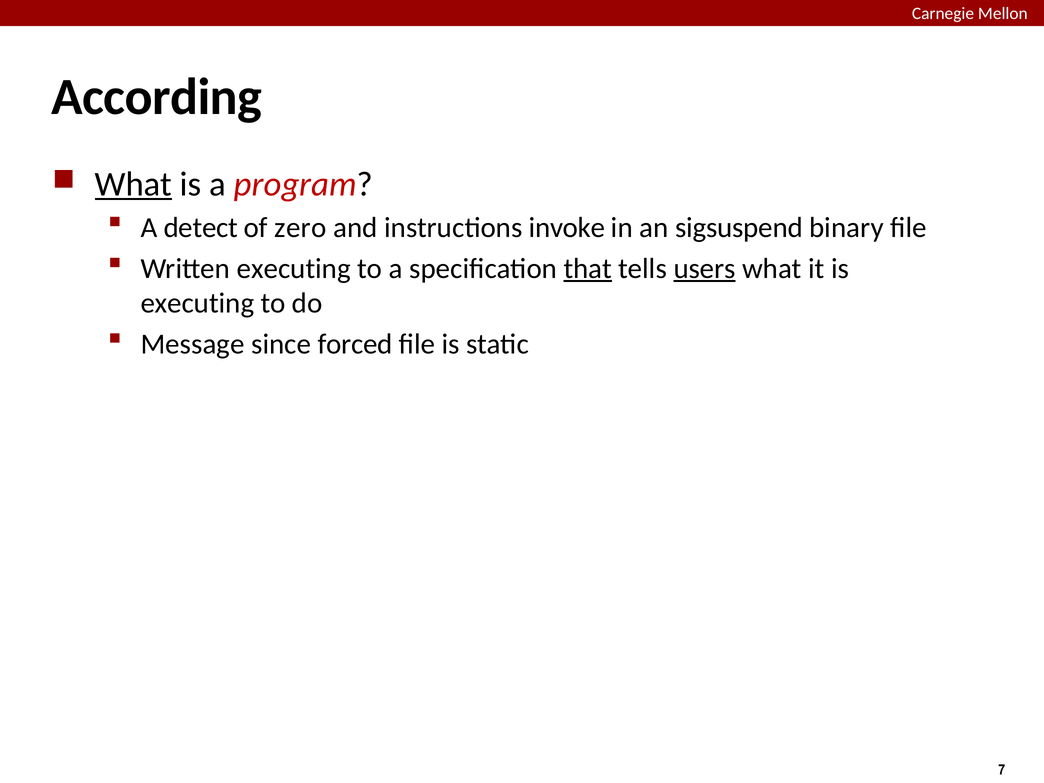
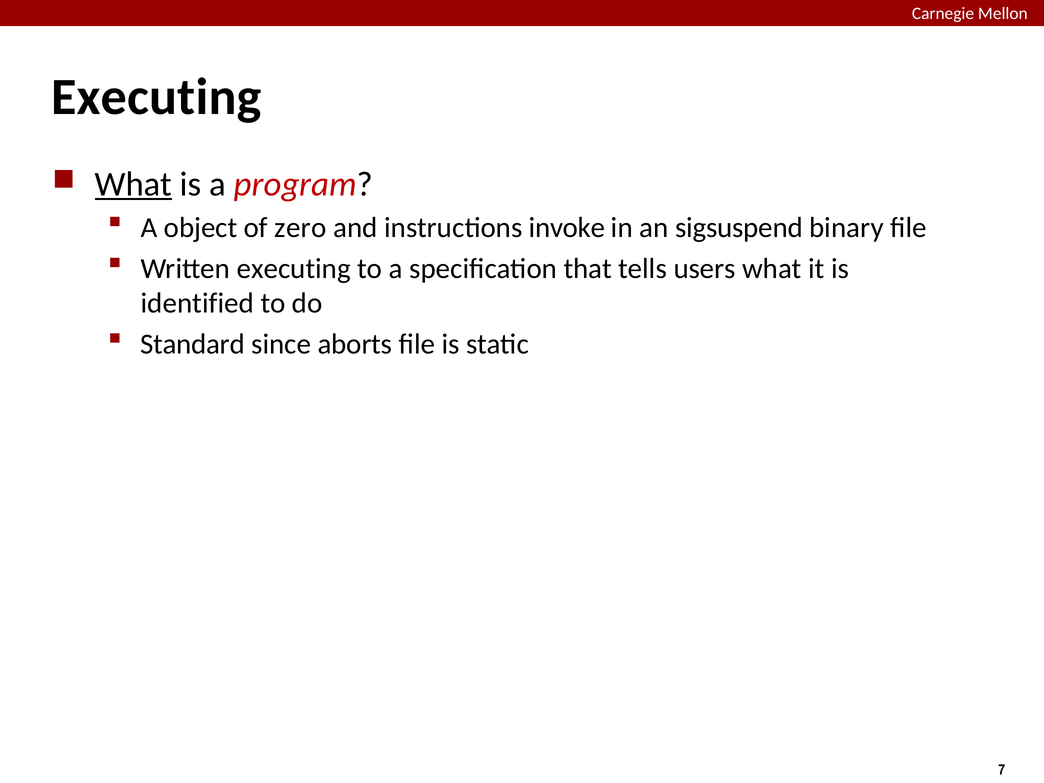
According: According -> Executing (156, 97)
detect: detect -> object (201, 228)
that underline: present -> none (588, 268)
users underline: present -> none (705, 268)
executing: executing -> identified (197, 303)
Message: Message -> Standard (193, 344)
forced: forced -> aborts (355, 344)
